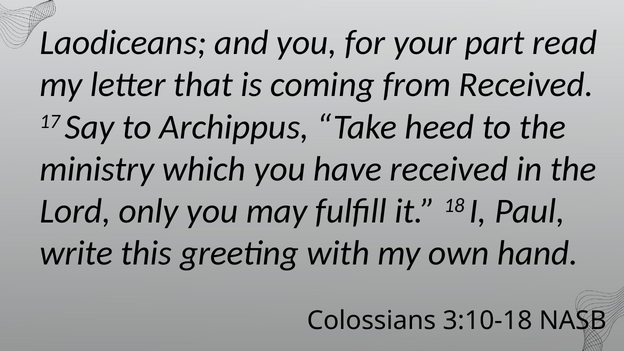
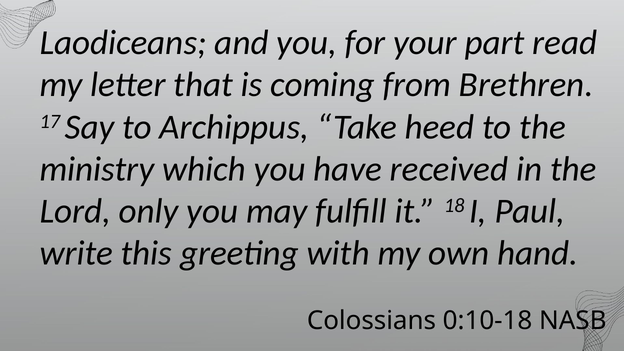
from Received: Received -> Brethren (526, 85)
3:10-18: 3:10-18 -> 0:10-18 (488, 321)
